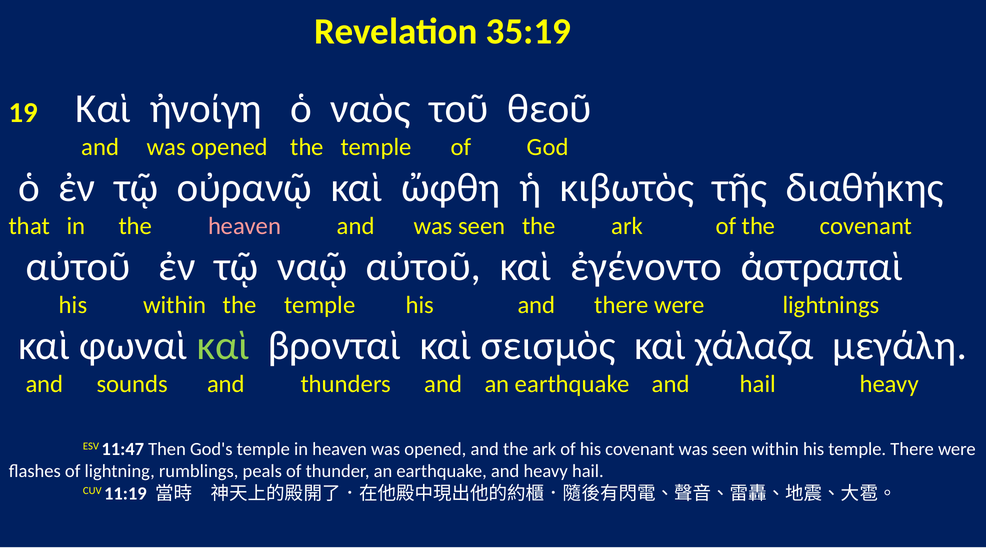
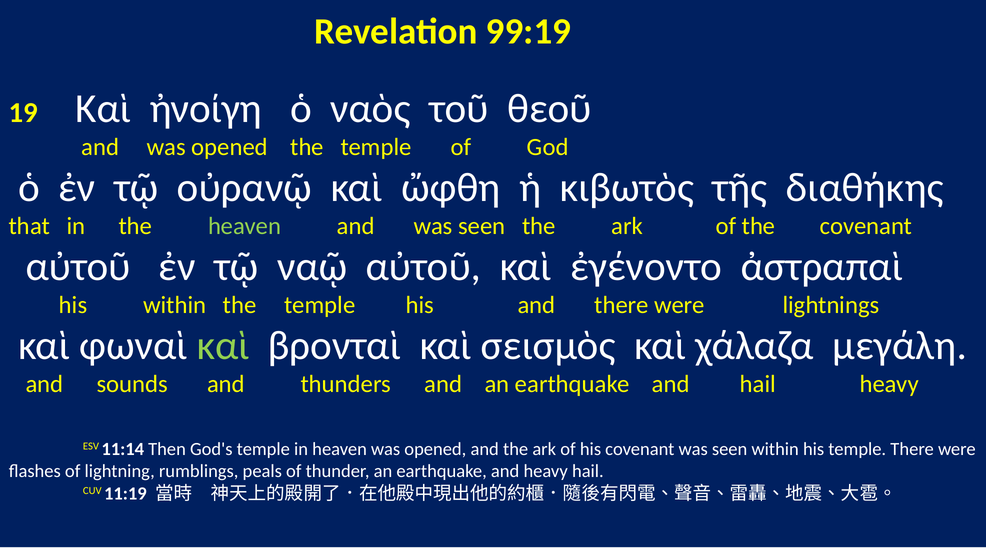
35:19: 35:19 -> 99:19 (529, 32)
heaven colour: pink -> light green (245, 226)
11:47: 11:47 -> 11:14 (123, 449)
